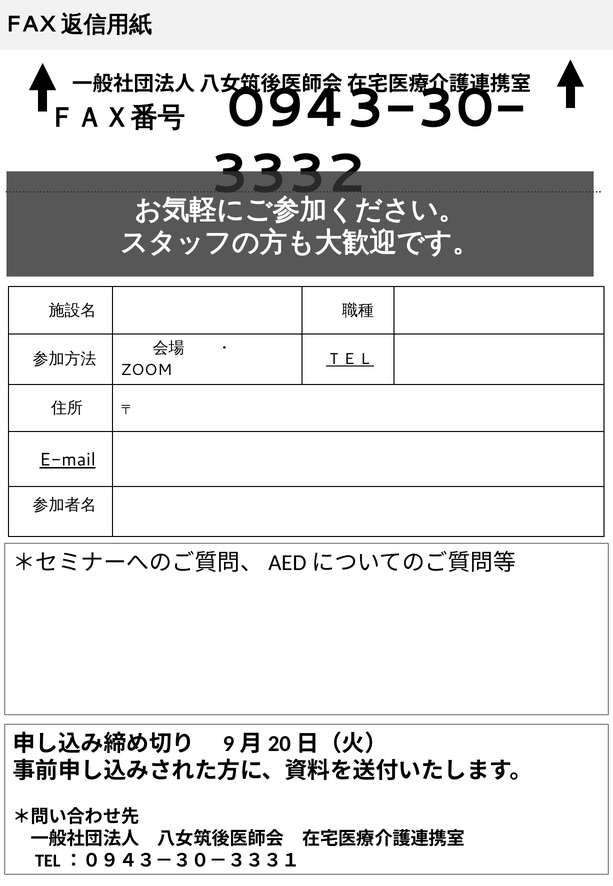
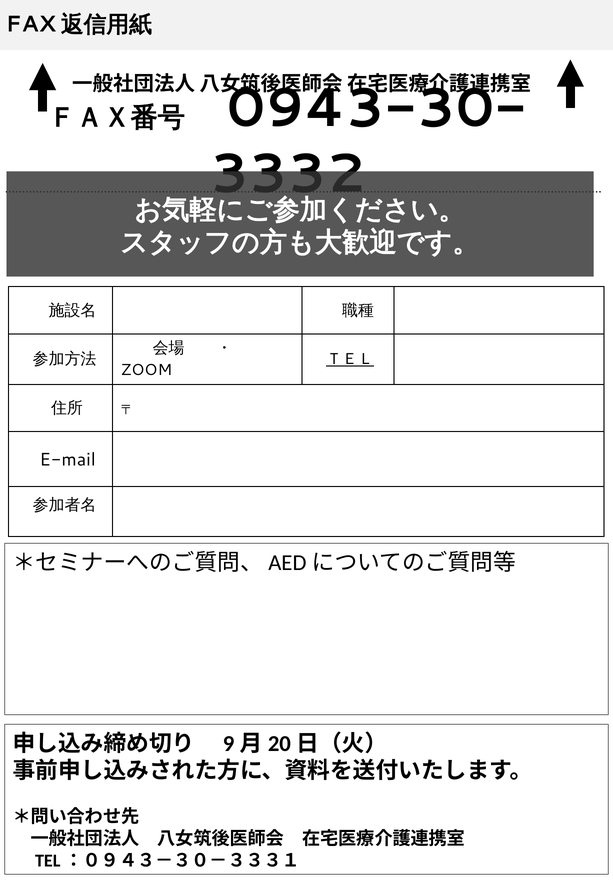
E-mail underline: present -> none (68, 460)
